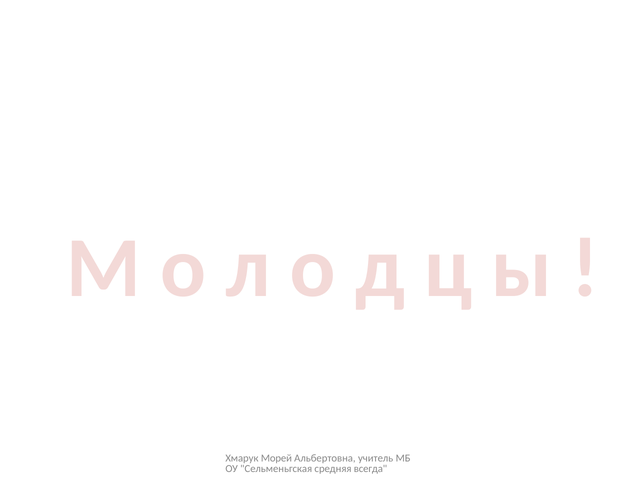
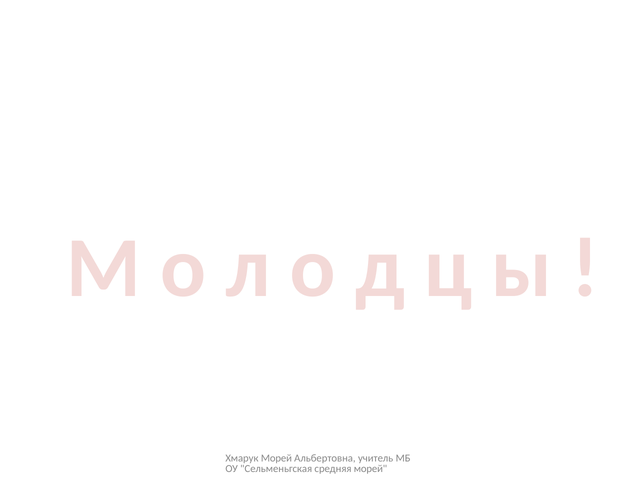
средняя всегда: всегда -> морей (370, 470)
